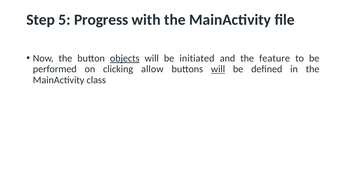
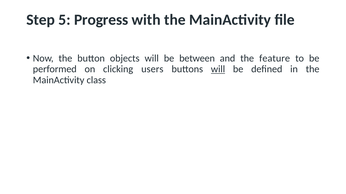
objects underline: present -> none (125, 58)
initiated: initiated -> between (197, 58)
allow: allow -> users (152, 69)
